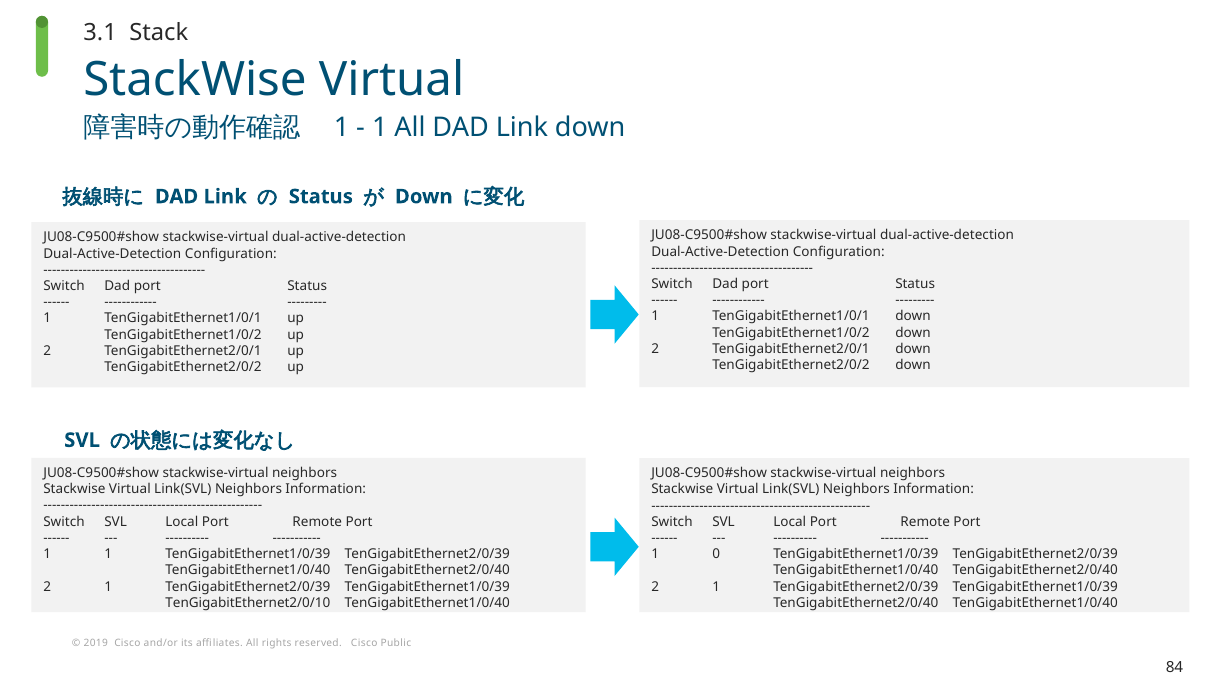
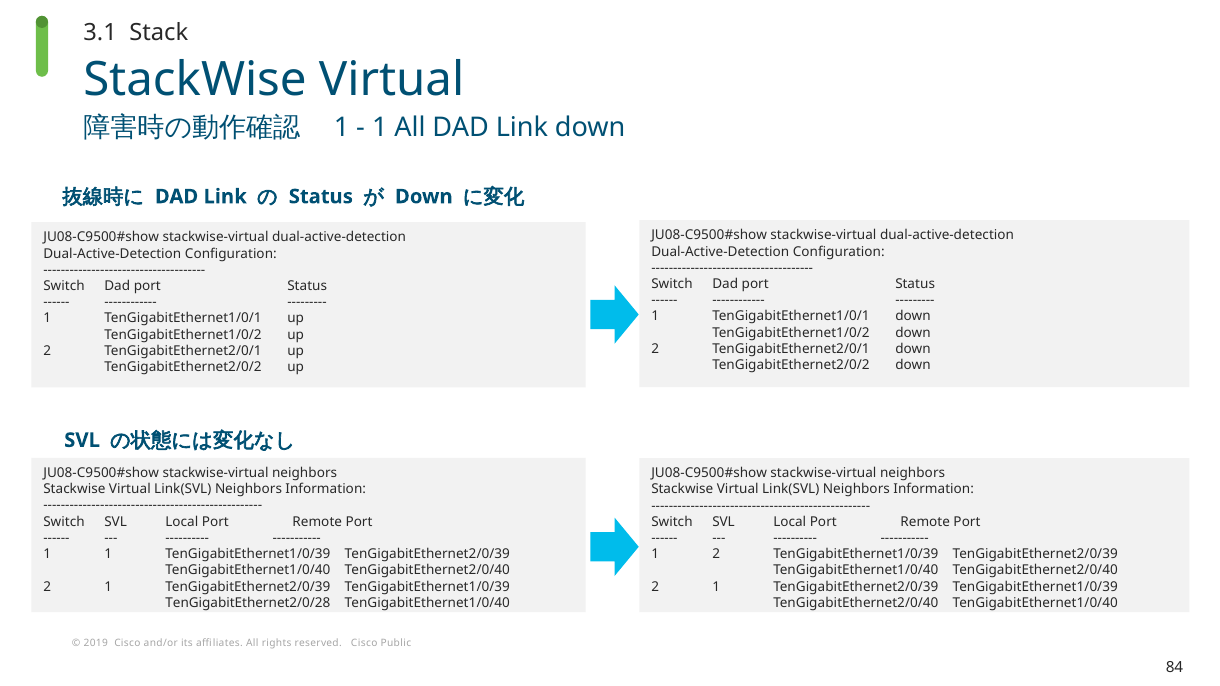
1 0: 0 -> 2 (716, 554)
TenGigabitEthernet2/0/10: TenGigabitEthernet2/0/10 -> TenGigabitEthernet2/0/28 (248, 603)
